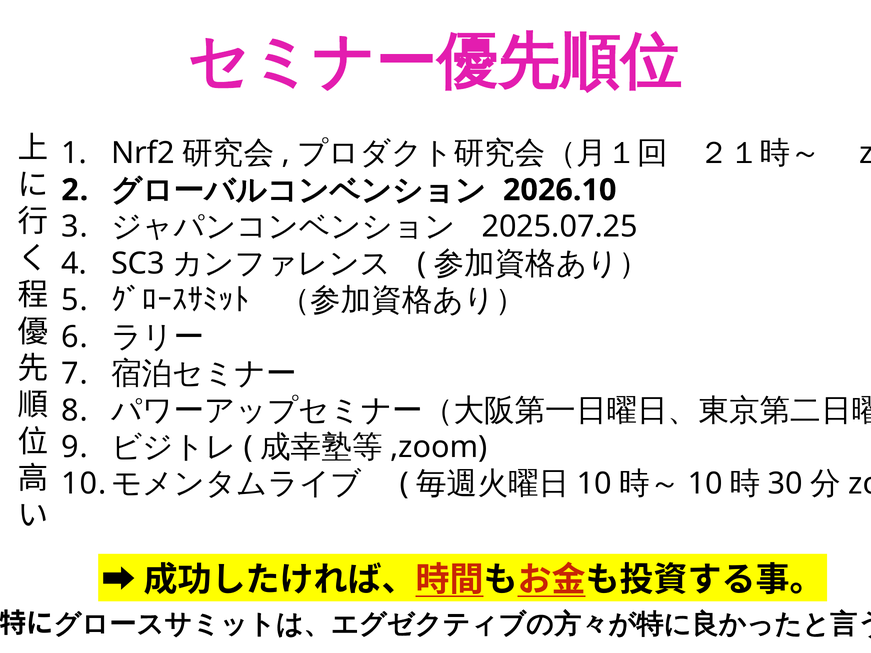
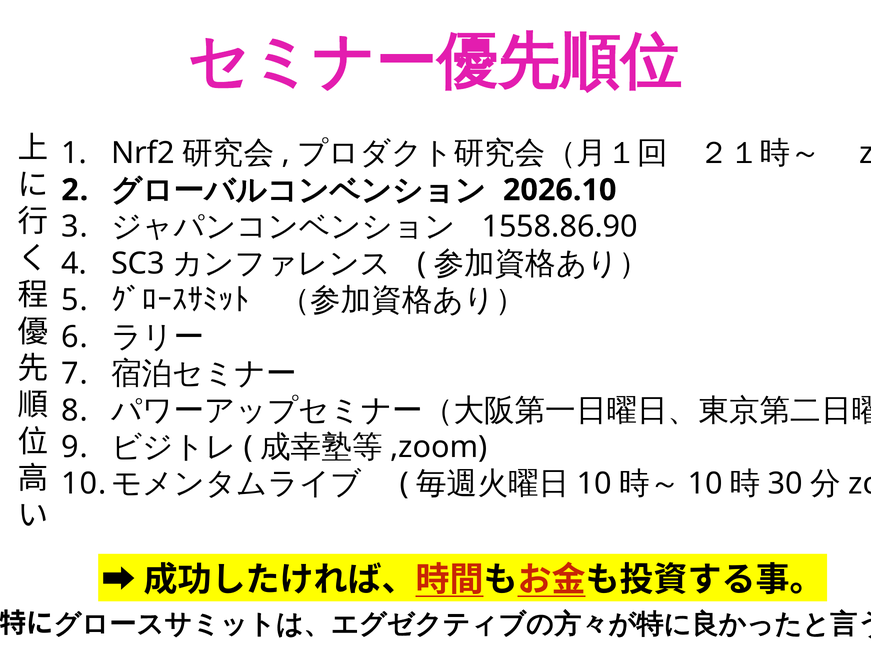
2025.07.25: 2025.07.25 -> 1558.86.90 (560, 227)
